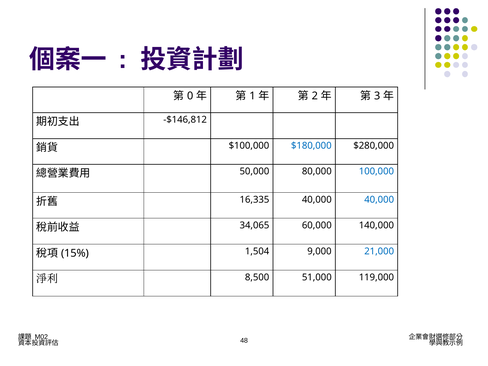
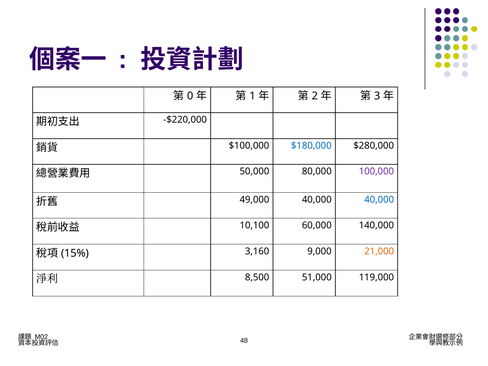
-$146,812: -$146,812 -> -$220,000 (185, 120)
100,000 colour: blue -> purple (376, 171)
16,335: 16,335 -> 49,000 (254, 200)
34,065: 34,065 -> 10,100 (254, 225)
1,504: 1,504 -> 3,160 (257, 251)
21,000 colour: blue -> orange (379, 251)
